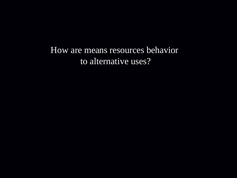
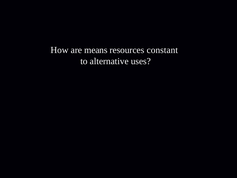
behavior: behavior -> constant (162, 50)
